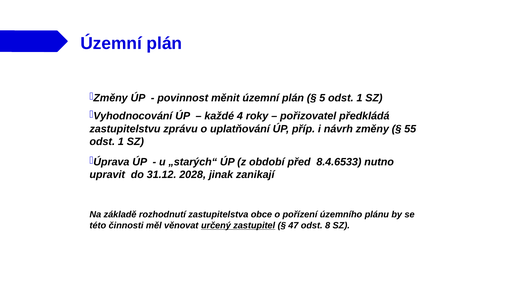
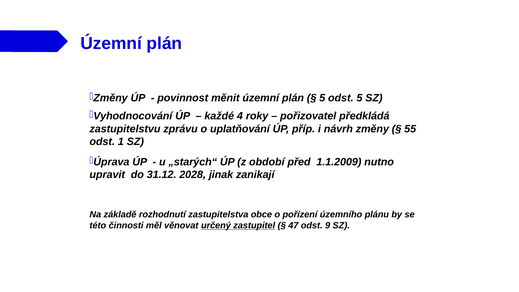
5 odst 1: 1 -> 5 (359, 98)
8.4.6533: 8.4.6533 -> 1.1.2009 (339, 162)
8: 8 -> 9 (328, 225)
